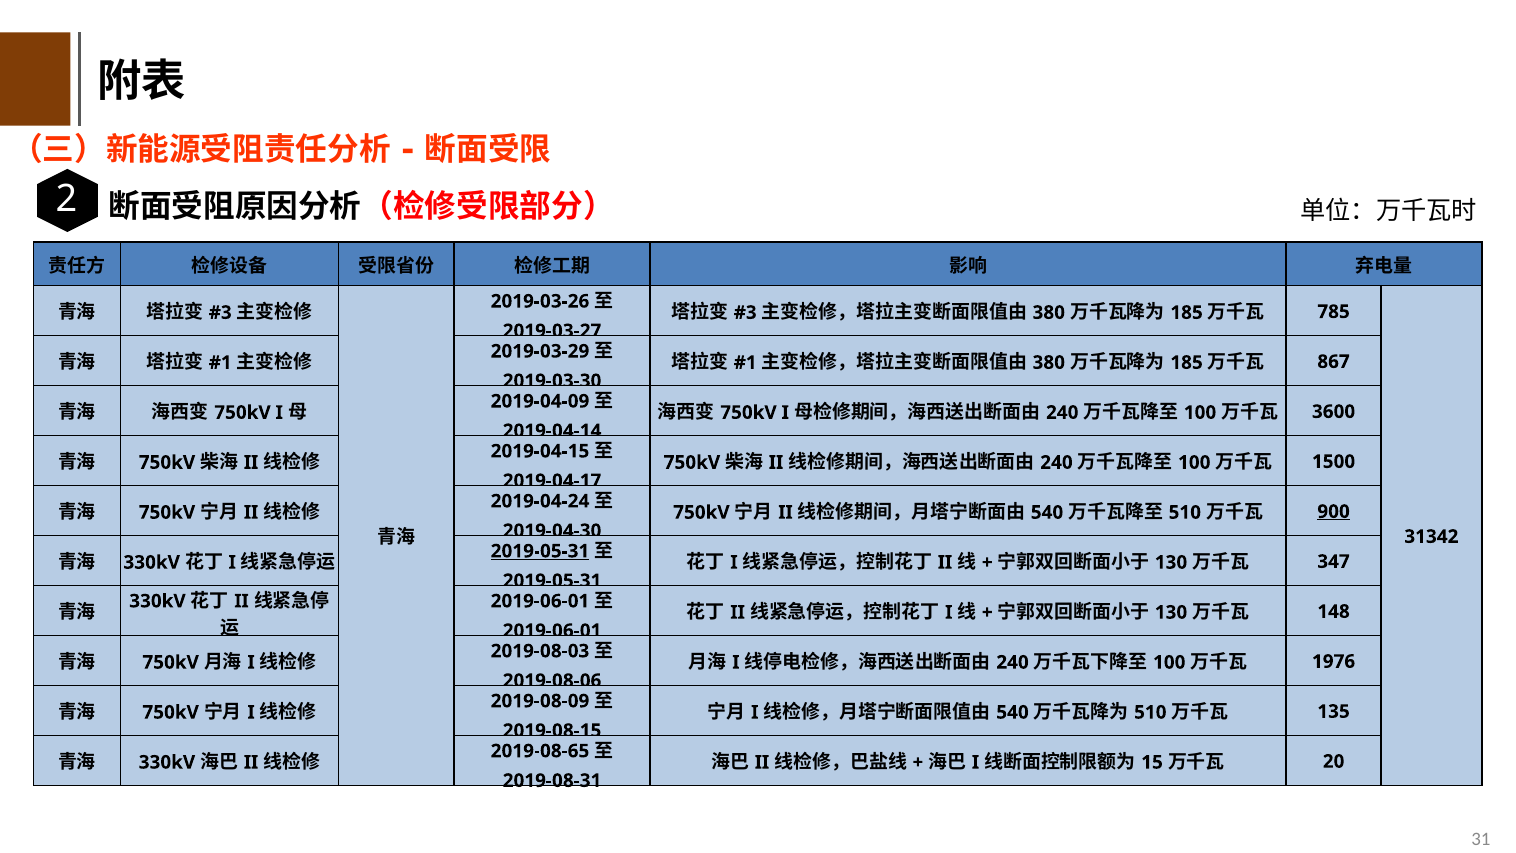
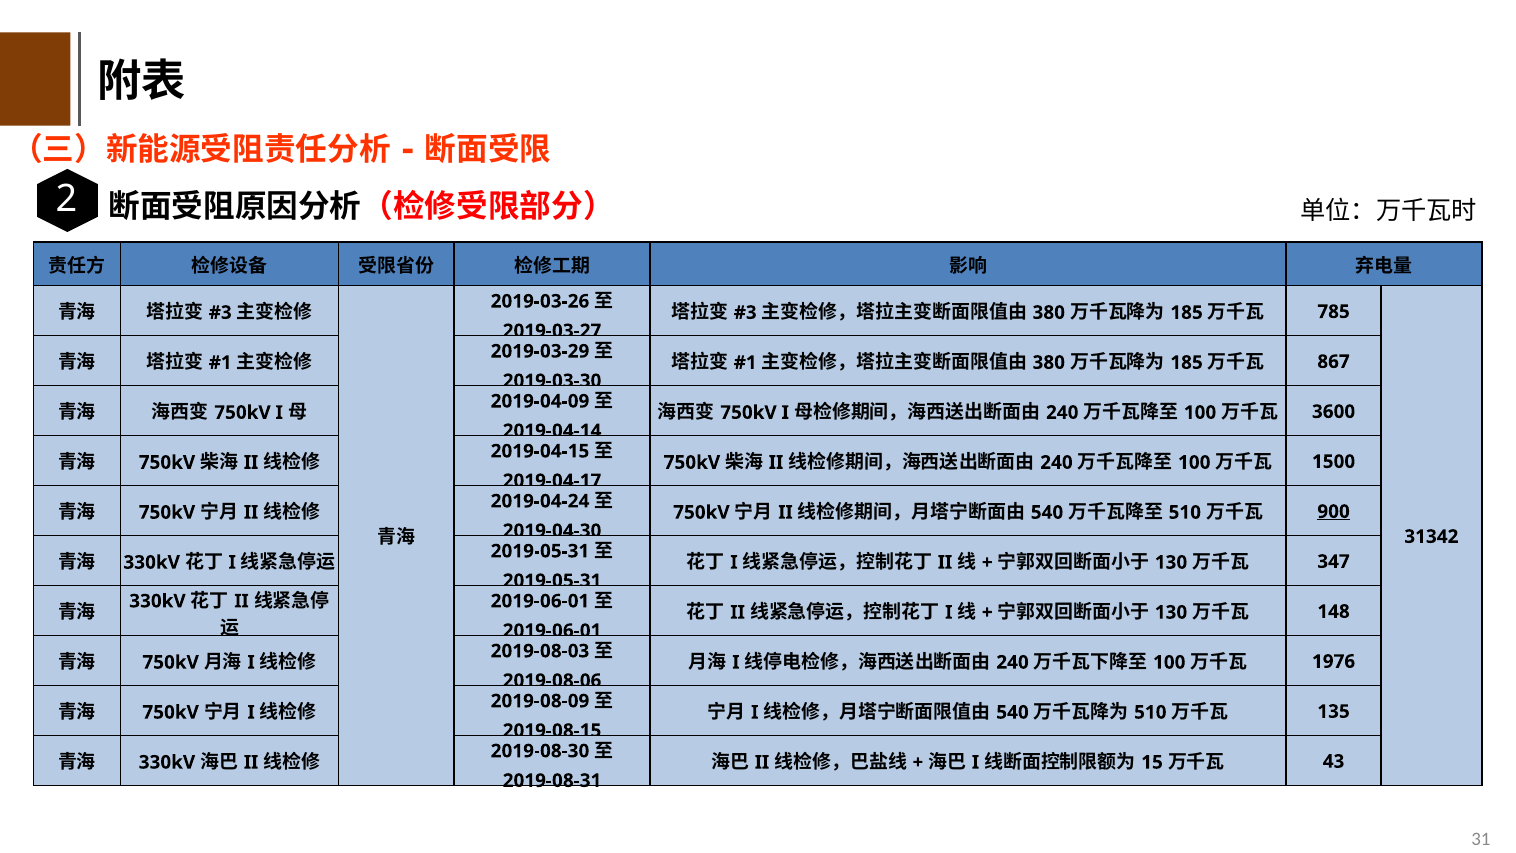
2019-05-31 underline: present -> none (540, 551)
2019-08-65: 2019-08-65 -> 2019-08-30 (540, 751)
20: 20 -> 43 (1334, 761)
